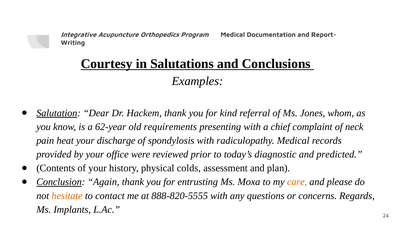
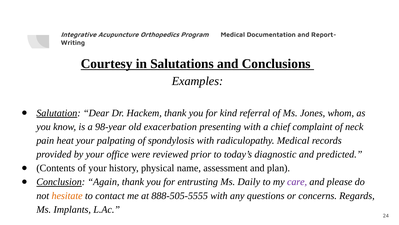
62-year: 62-year -> 98-year (111, 126)
requirements: requirements -> exacerbation (170, 126)
discharge: discharge -> palpating (116, 140)
colds: colds -> name (189, 168)
Moxa: Moxa -> Daily (249, 181)
care colour: orange -> purple (297, 181)
888-820-5555: 888-820-5555 -> 888-505-5555 (180, 195)
